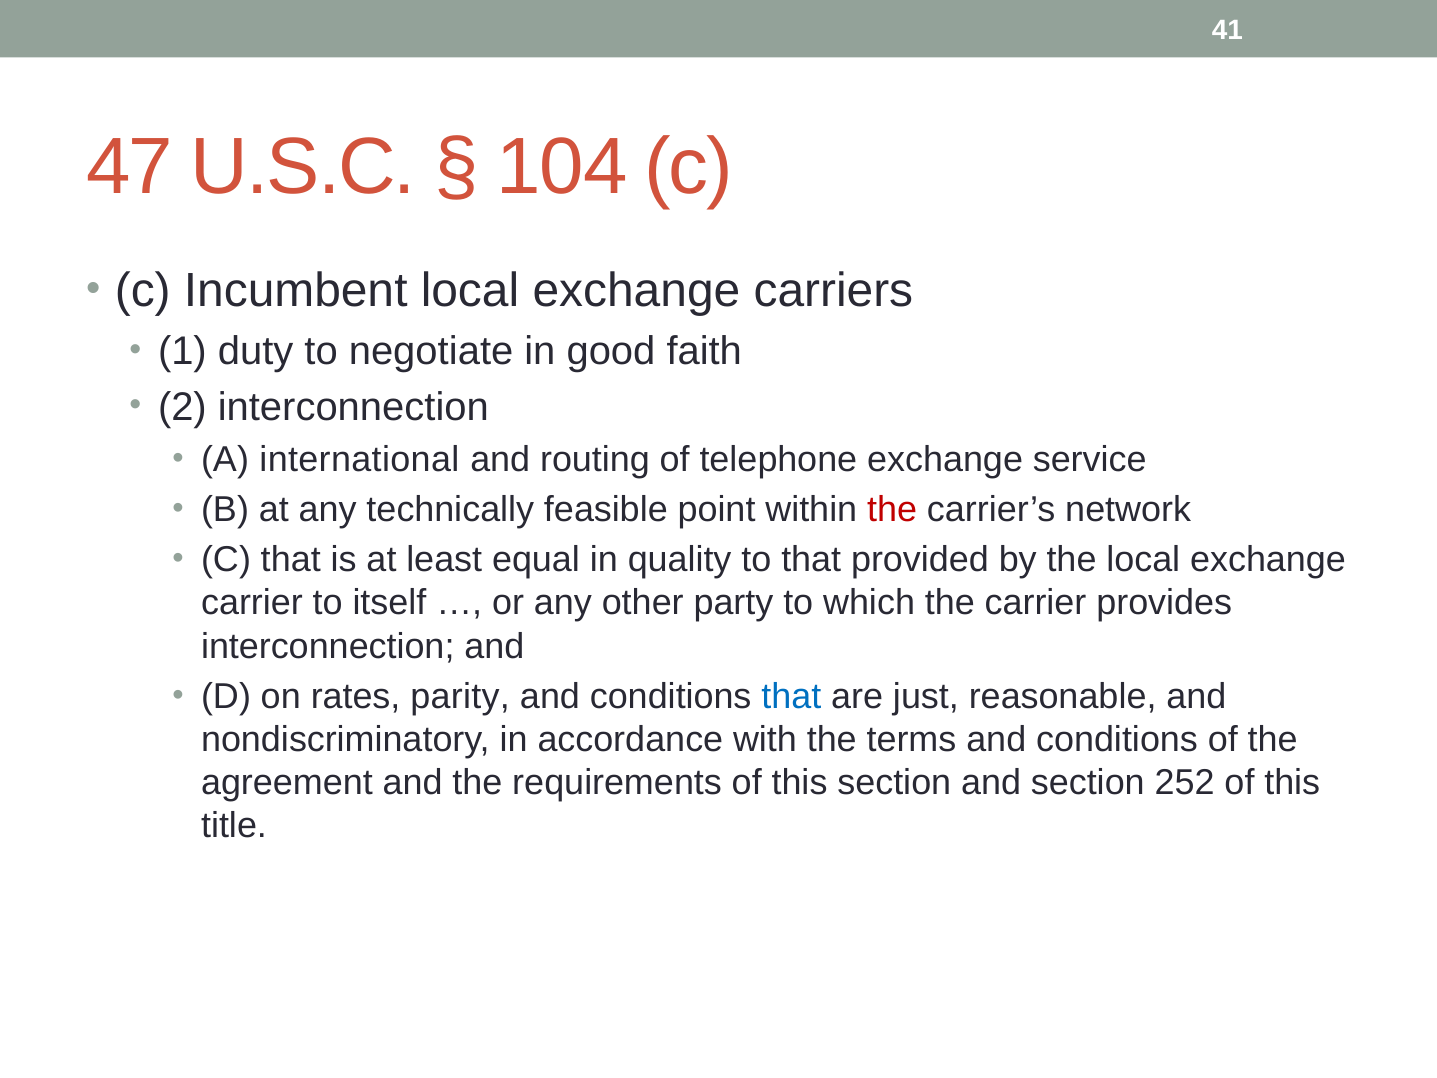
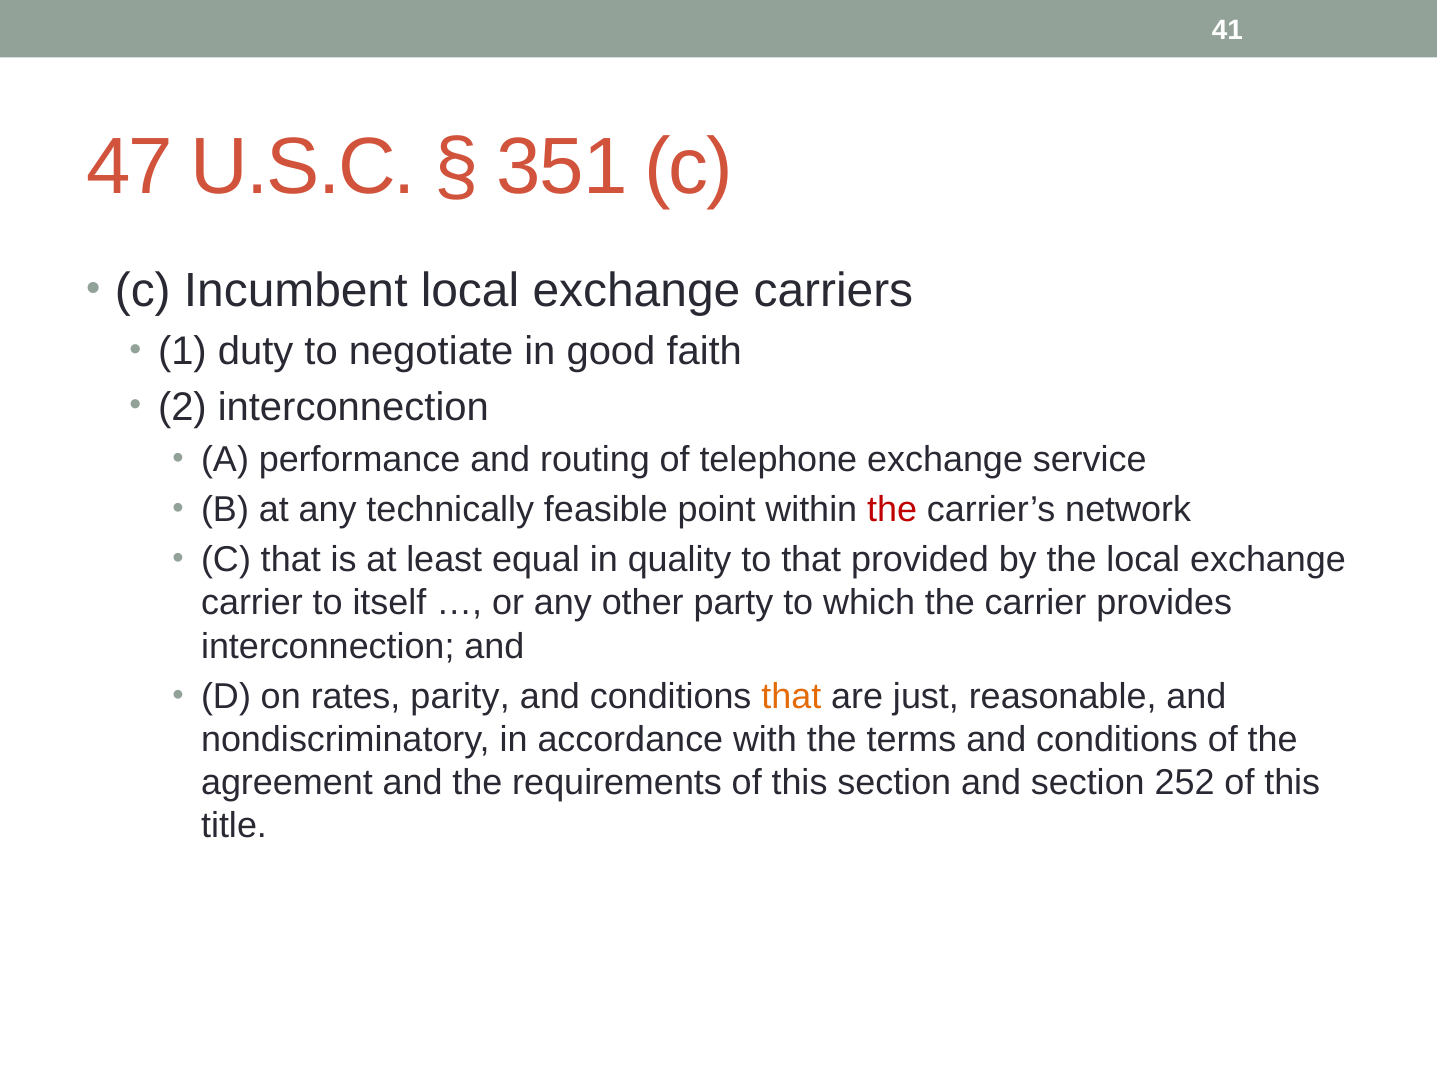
104: 104 -> 351 (562, 167)
international: international -> performance (360, 459)
that colour: blue -> orange (791, 696)
